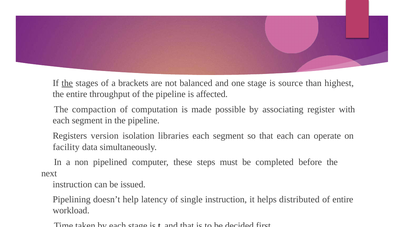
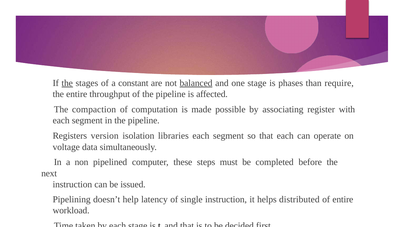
brackets: brackets -> constant (133, 83)
balanced underline: none -> present (196, 83)
source: source -> phases (291, 83)
highest: highest -> require (339, 83)
facility: facility -> voltage (66, 147)
